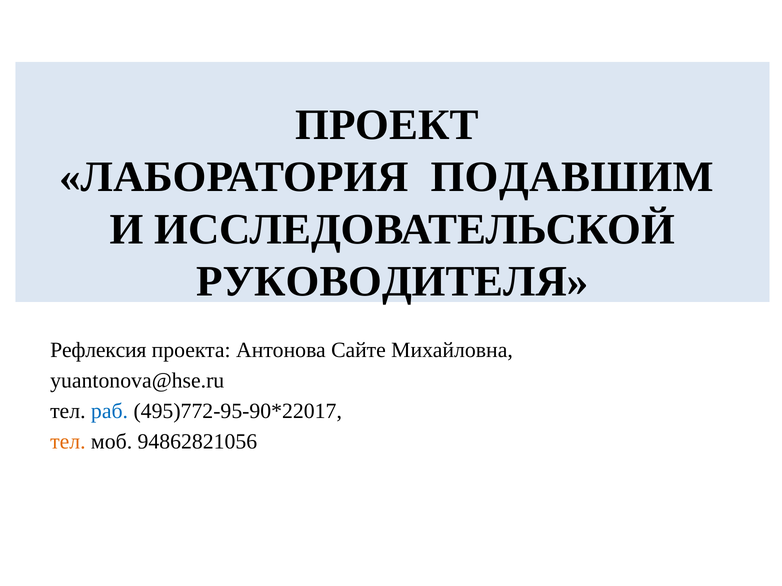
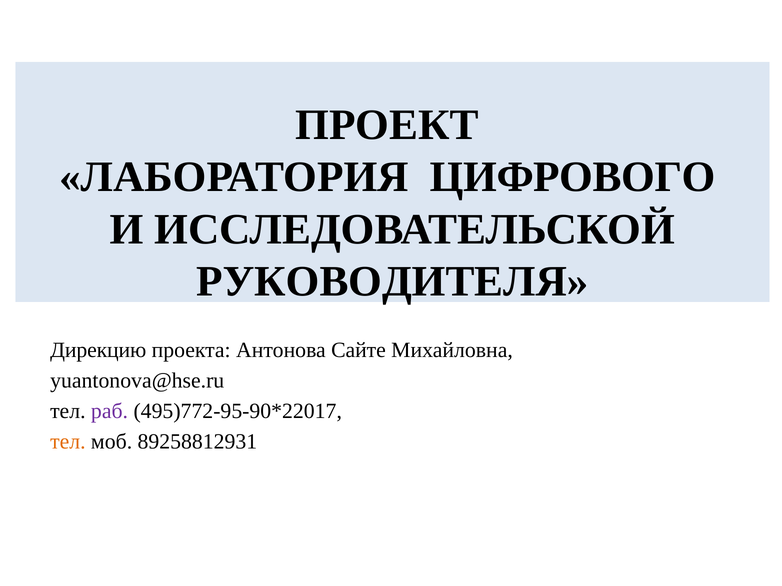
ПОДАВШИМ: ПОДАВШИМ -> ЦИФРОВОГО (573, 177)
Рефлексия: Рефлексия -> Дирекцию (98, 351)
раб colour: blue -> purple (110, 411)
94862821056: 94862821056 -> 89258812931 (197, 442)
